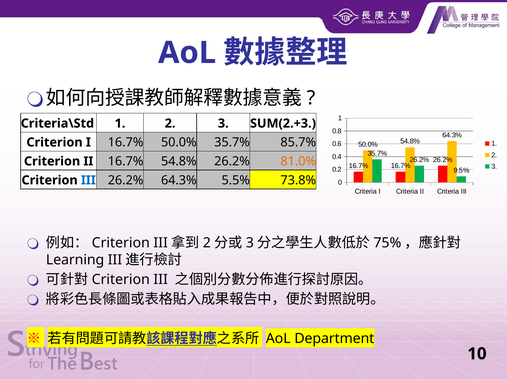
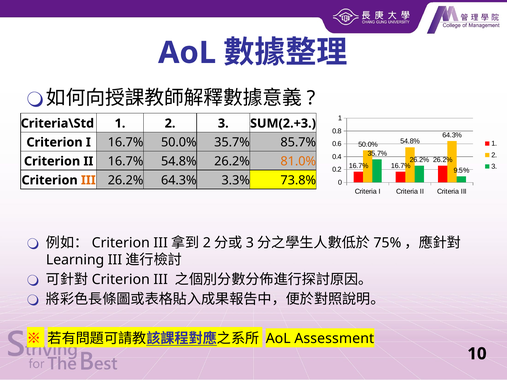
III colour: blue -> orange (88, 180)
5.5%: 5.5% -> 3.3% (236, 180)
Department: Department -> Assessment (334, 339)
